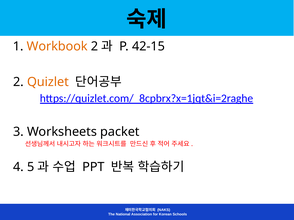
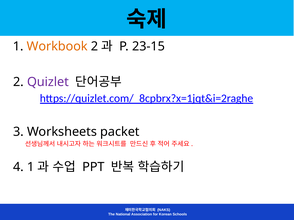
42-15: 42-15 -> 23-15 (149, 47)
Quizlet colour: orange -> purple (48, 82)
4 5: 5 -> 1 (31, 167)
